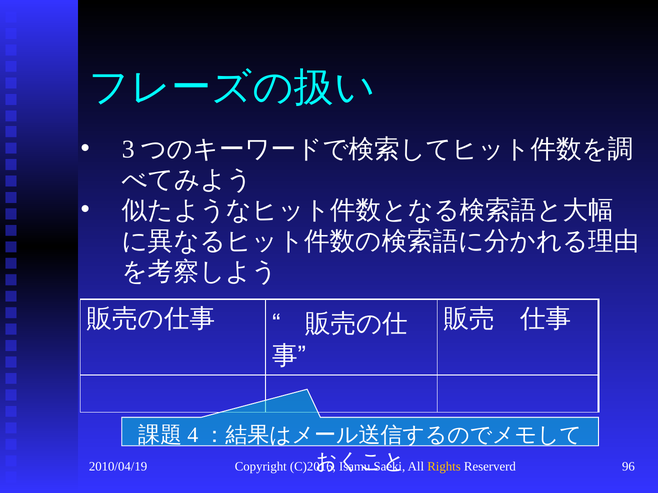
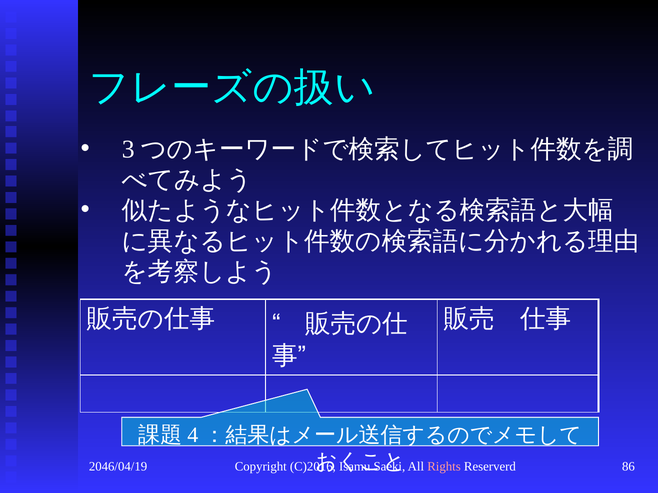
2010/04/19: 2010/04/19 -> 2046/04/19 (118, 467)
Rights colour: yellow -> pink (444, 467)
96: 96 -> 86 (628, 467)
